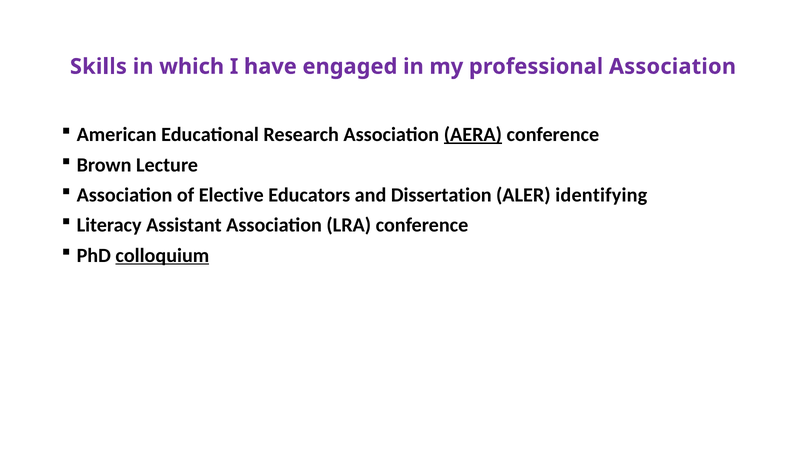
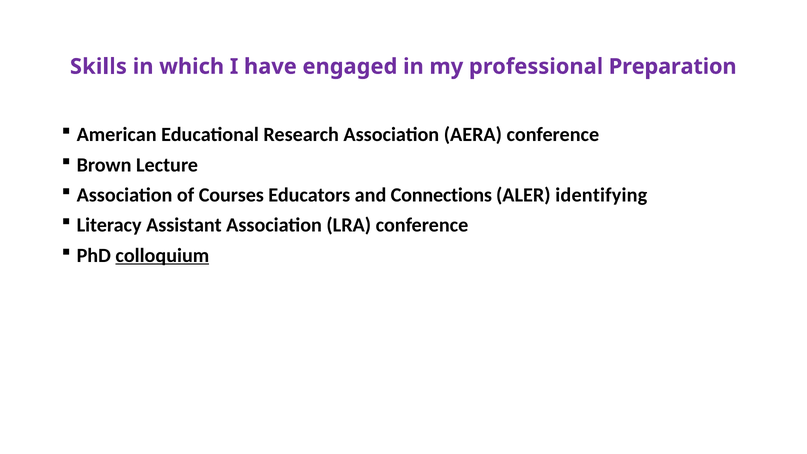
professional Association: Association -> Preparation (673, 67)
AERA underline: present -> none (473, 135)
Elective: Elective -> Courses (231, 195)
Dissertation: Dissertation -> Connections (441, 195)
